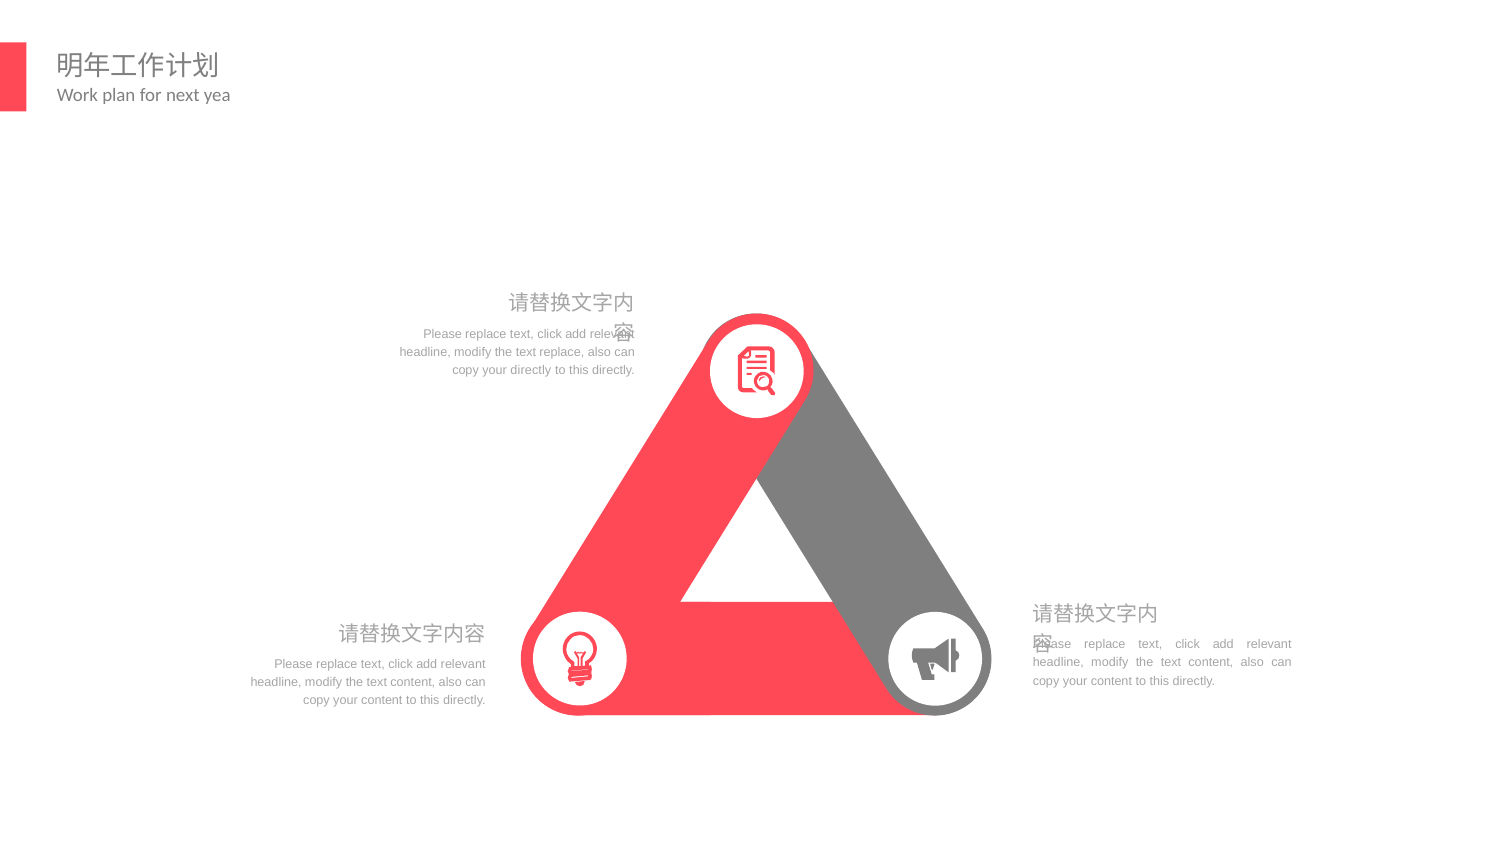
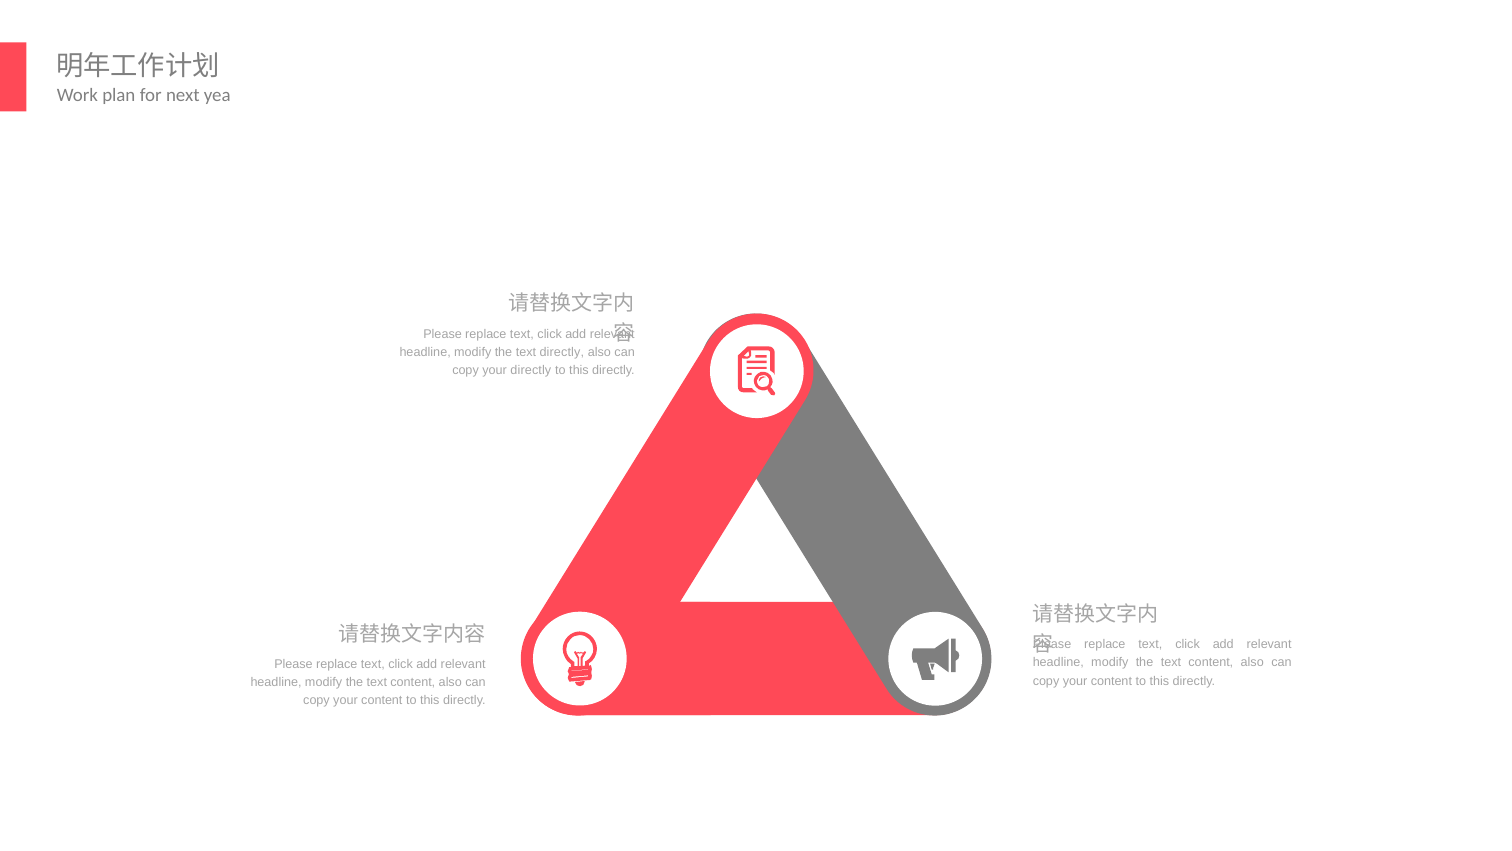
text replace: replace -> directly (562, 352)
